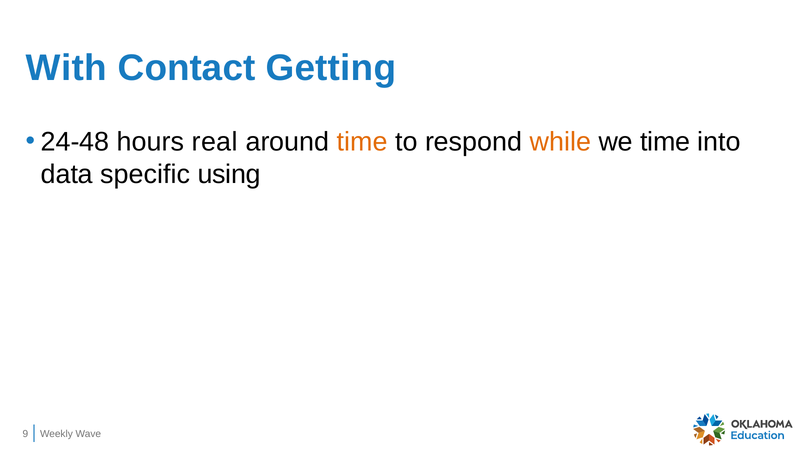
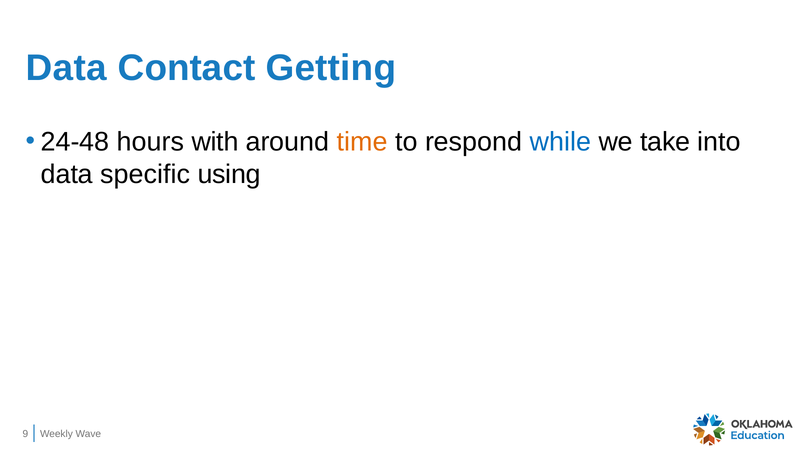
With: With -> Data (66, 68)
real: real -> with (215, 142)
while colour: orange -> blue (560, 142)
we time: time -> take (665, 142)
